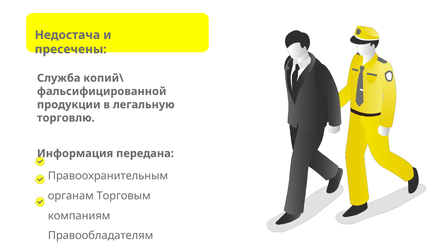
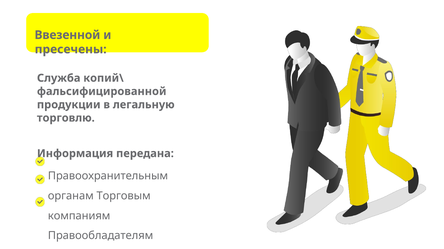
Недостача: Недостача -> Ввезенной (67, 35)
